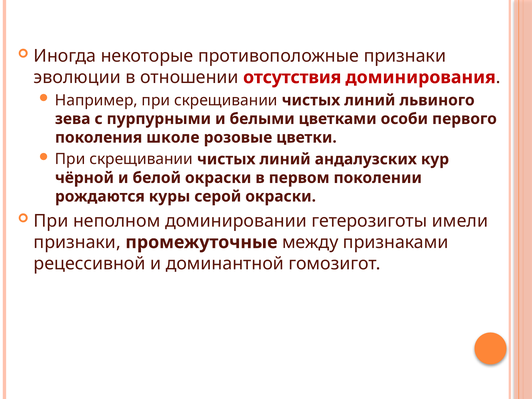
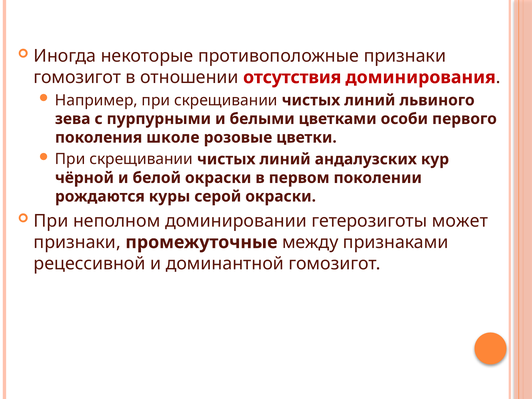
эволюции: эволюции -> гомозигот (77, 77)
имели: имели -> может (460, 221)
